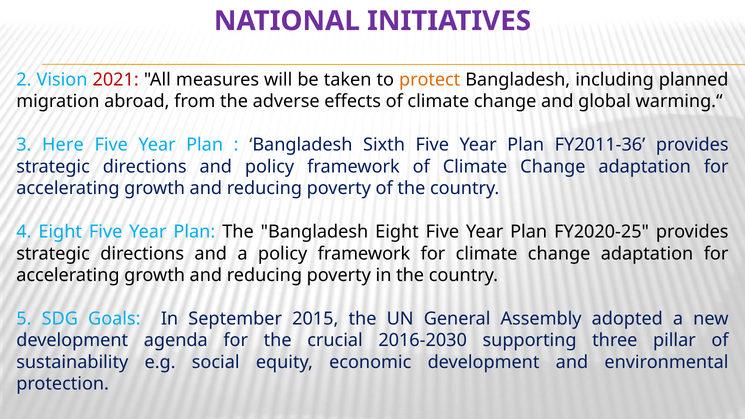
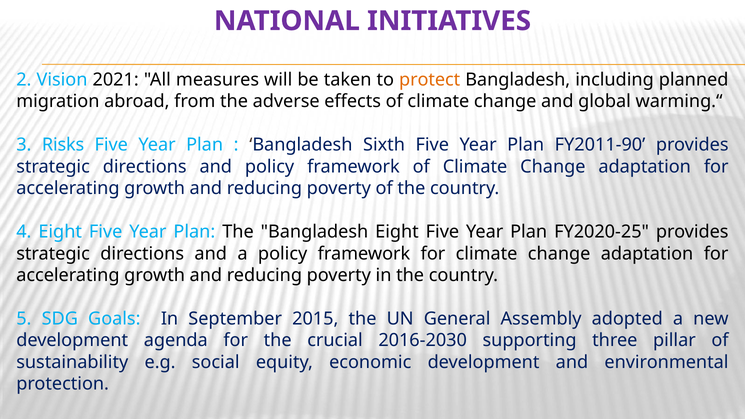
2021 colour: red -> black (116, 80)
Here: Here -> Risks (63, 145)
FY2011-36: FY2011-36 -> FY2011-90 (600, 145)
